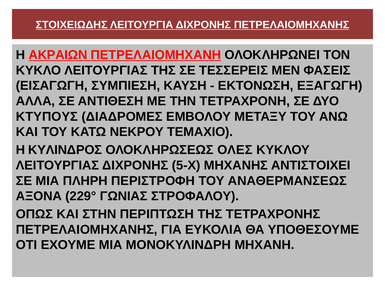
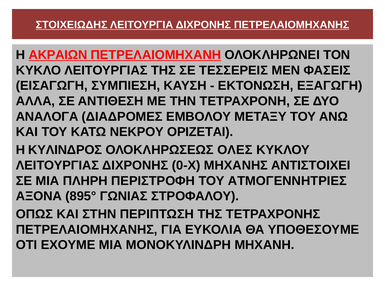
ΚΤΥΠΟΥΣ: ΚΤΥΠΟΥΣ -> ΑΝΑΛΟΓΑ (47, 116)
ΤΕΜΑΧΙΟ: ΤΕΜΑΧΙΟ -> ΟΡΙΖΕΤΑΙ (200, 132)
5-Χ: 5-Χ -> 0-Χ (186, 165)
ΑΝΑΘΕΡΜΑΝΣΕΩΣ: ΑΝΑΘΕΡΜΑΝΣΕΩΣ -> ΑΤΜΟΓΕΝΝΗΤΡΙΕΣ (287, 181)
229°: 229° -> 895° (81, 196)
